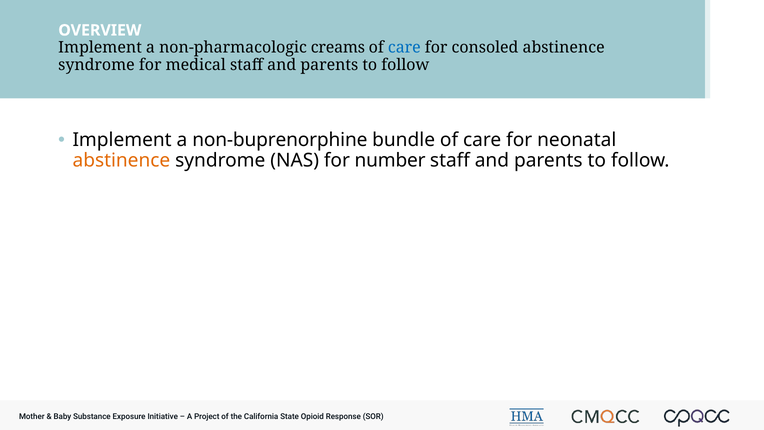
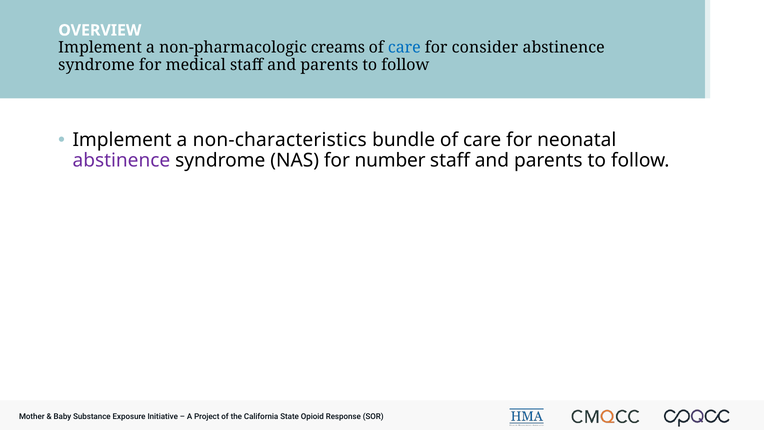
consoled: consoled -> consider (485, 48)
non-buprenorphine: non-buprenorphine -> non-characteristics (280, 140)
abstinence colour: orange -> purple (121, 161)
